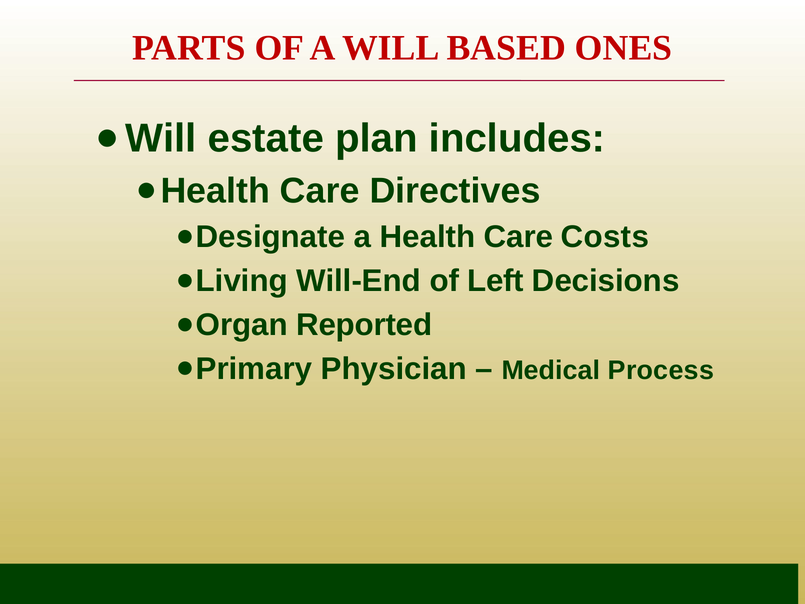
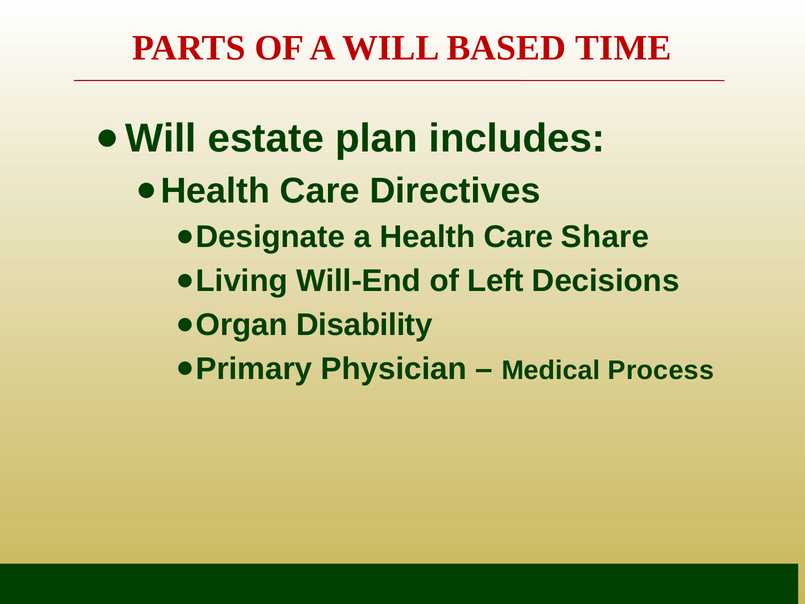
ONES: ONES -> TIME (623, 48)
Costs: Costs -> Share (605, 237)
Reported: Reported -> Disability (364, 325)
